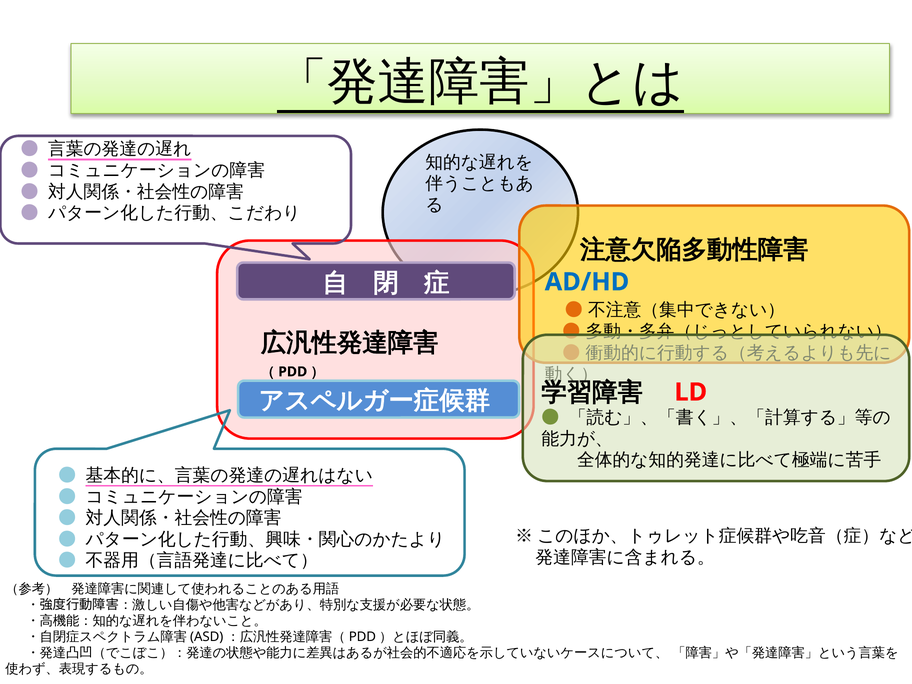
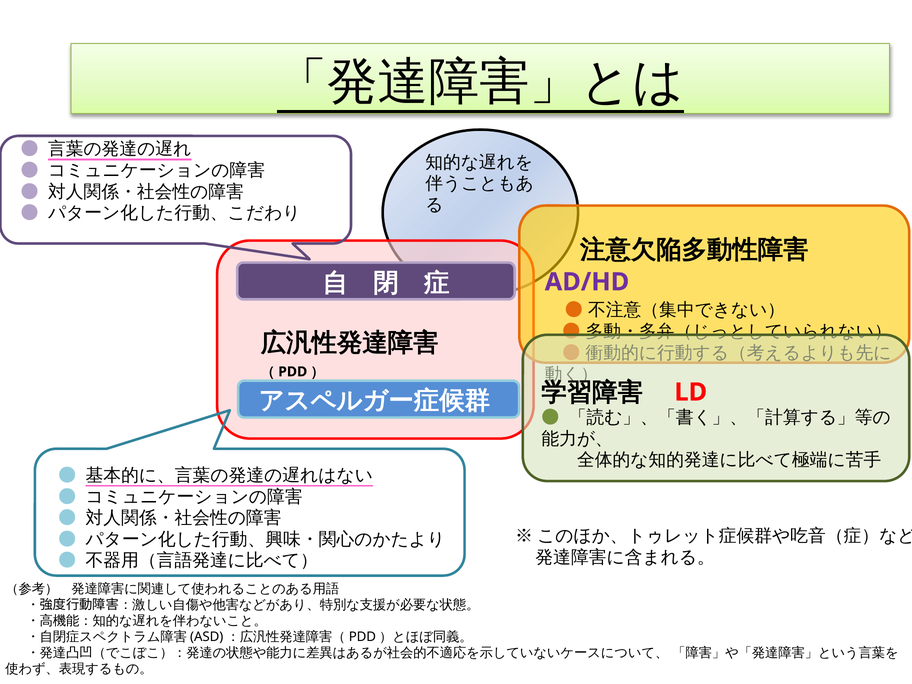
AD/HD colour: blue -> purple (587, 282)
